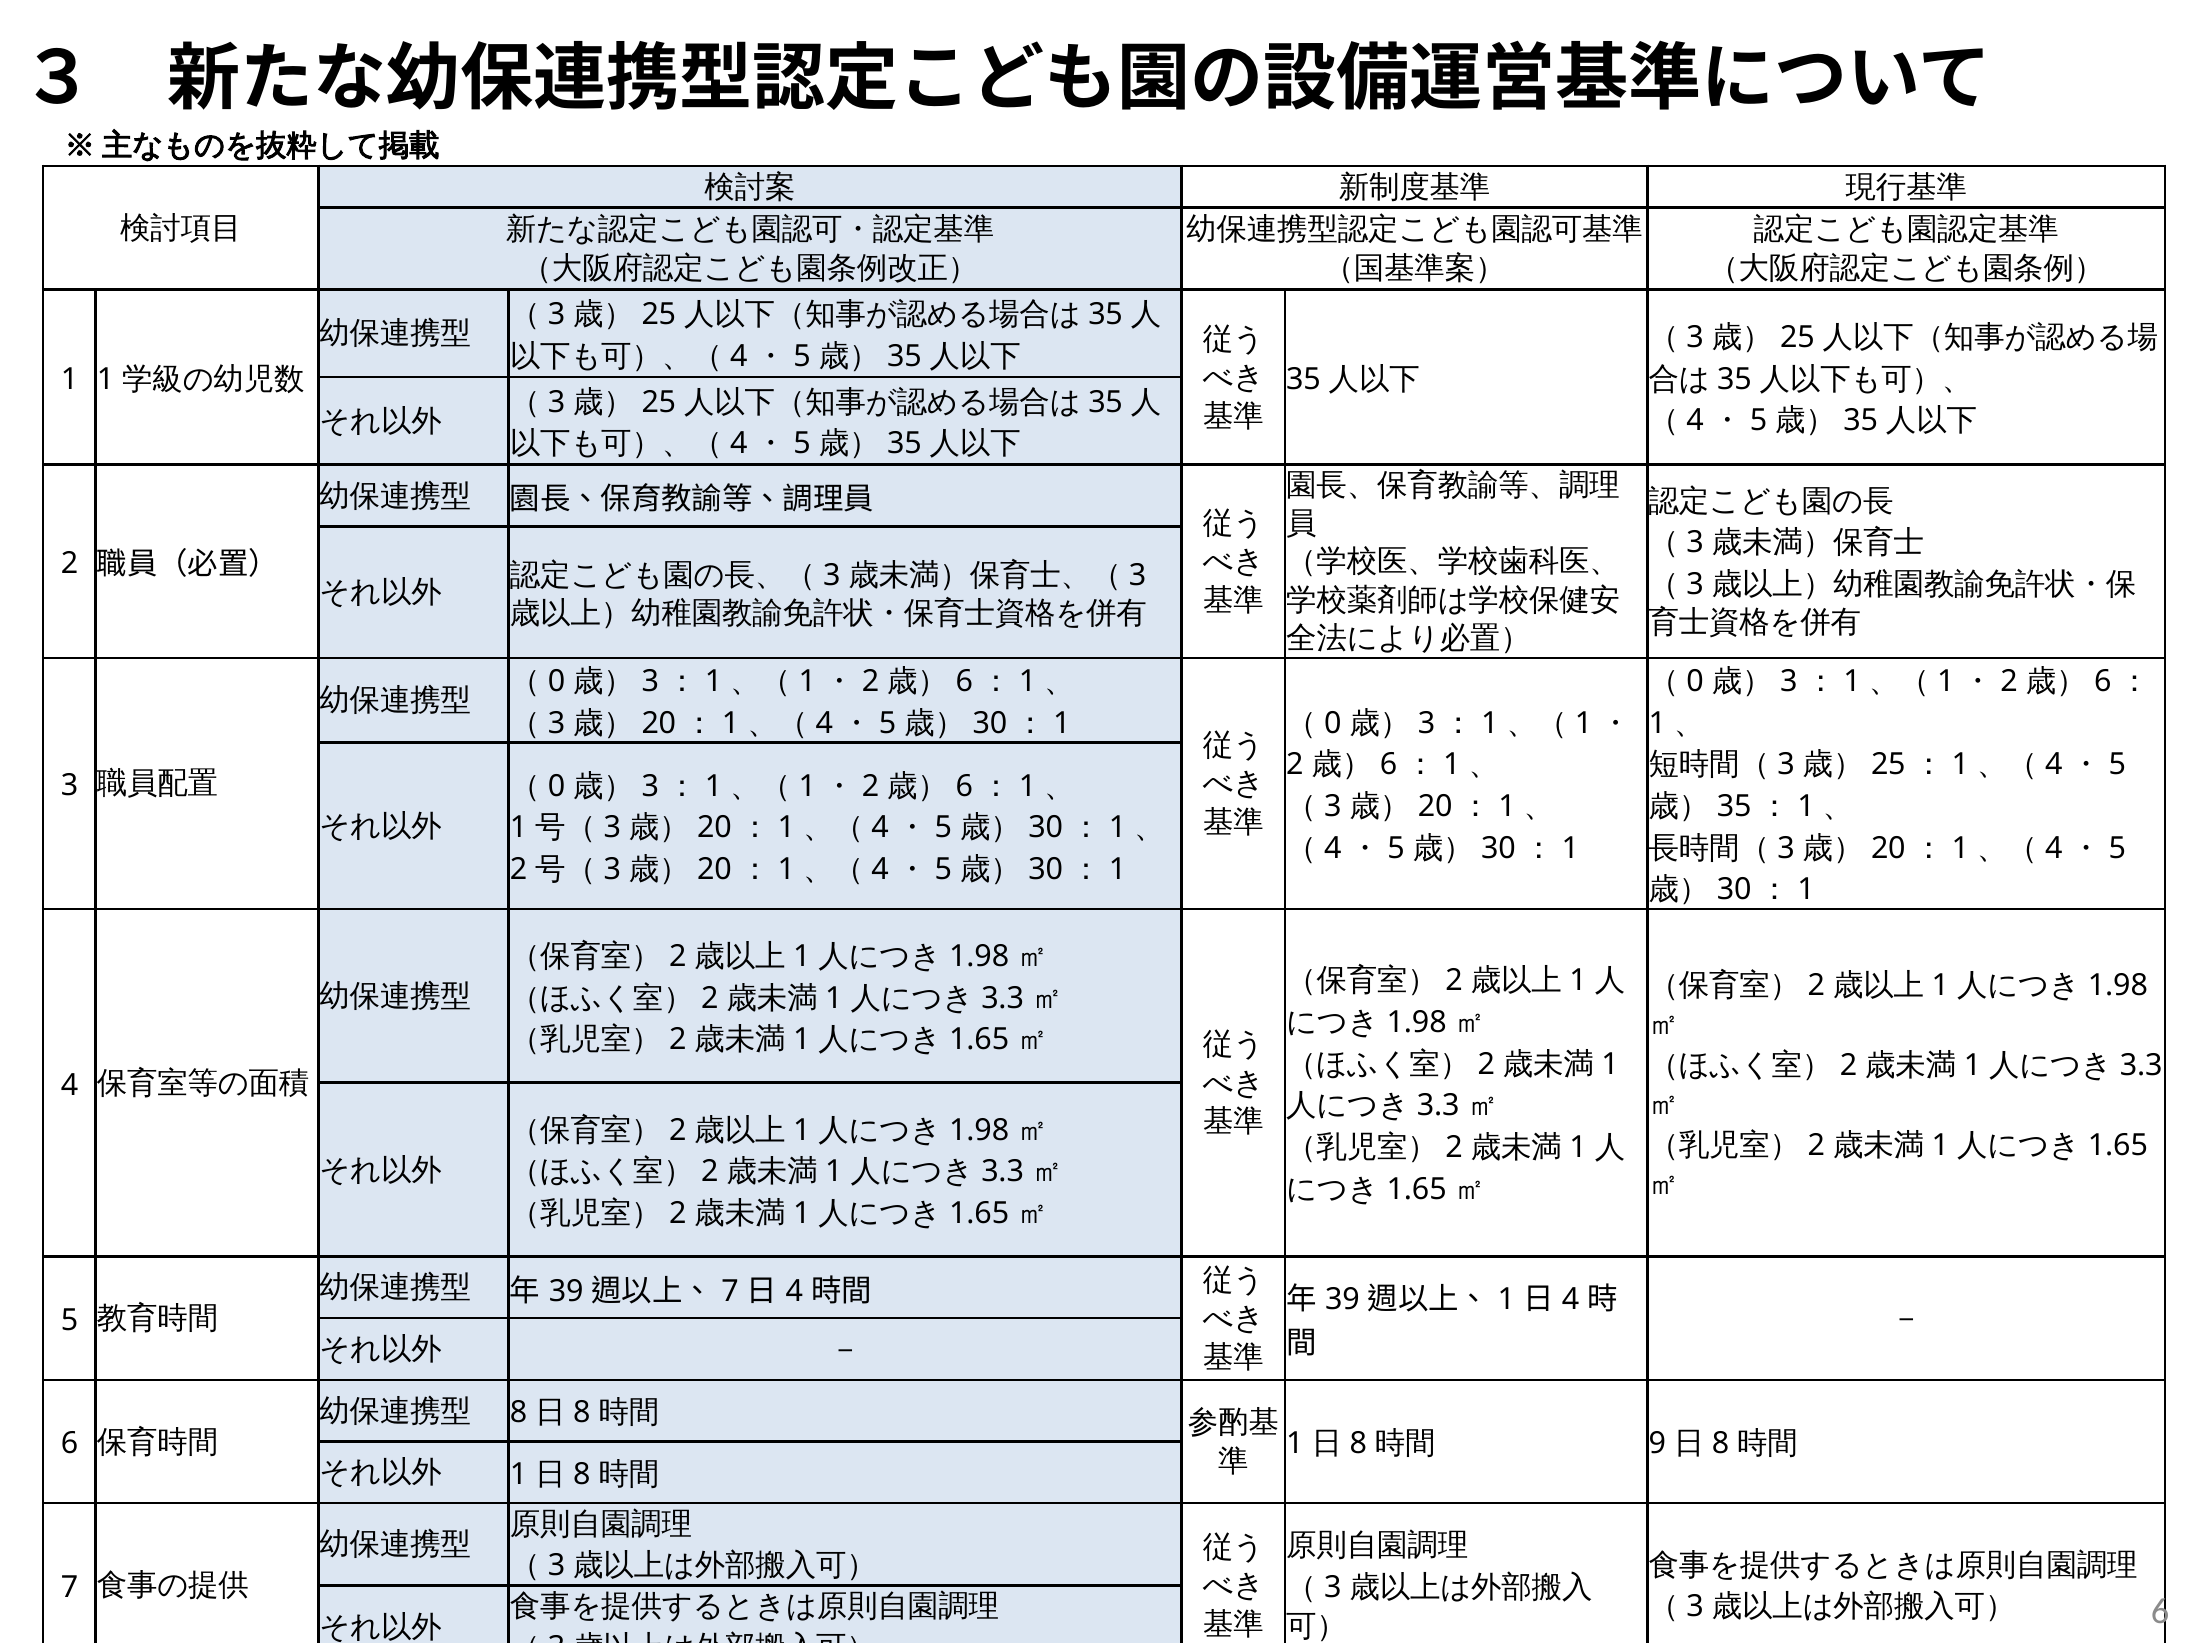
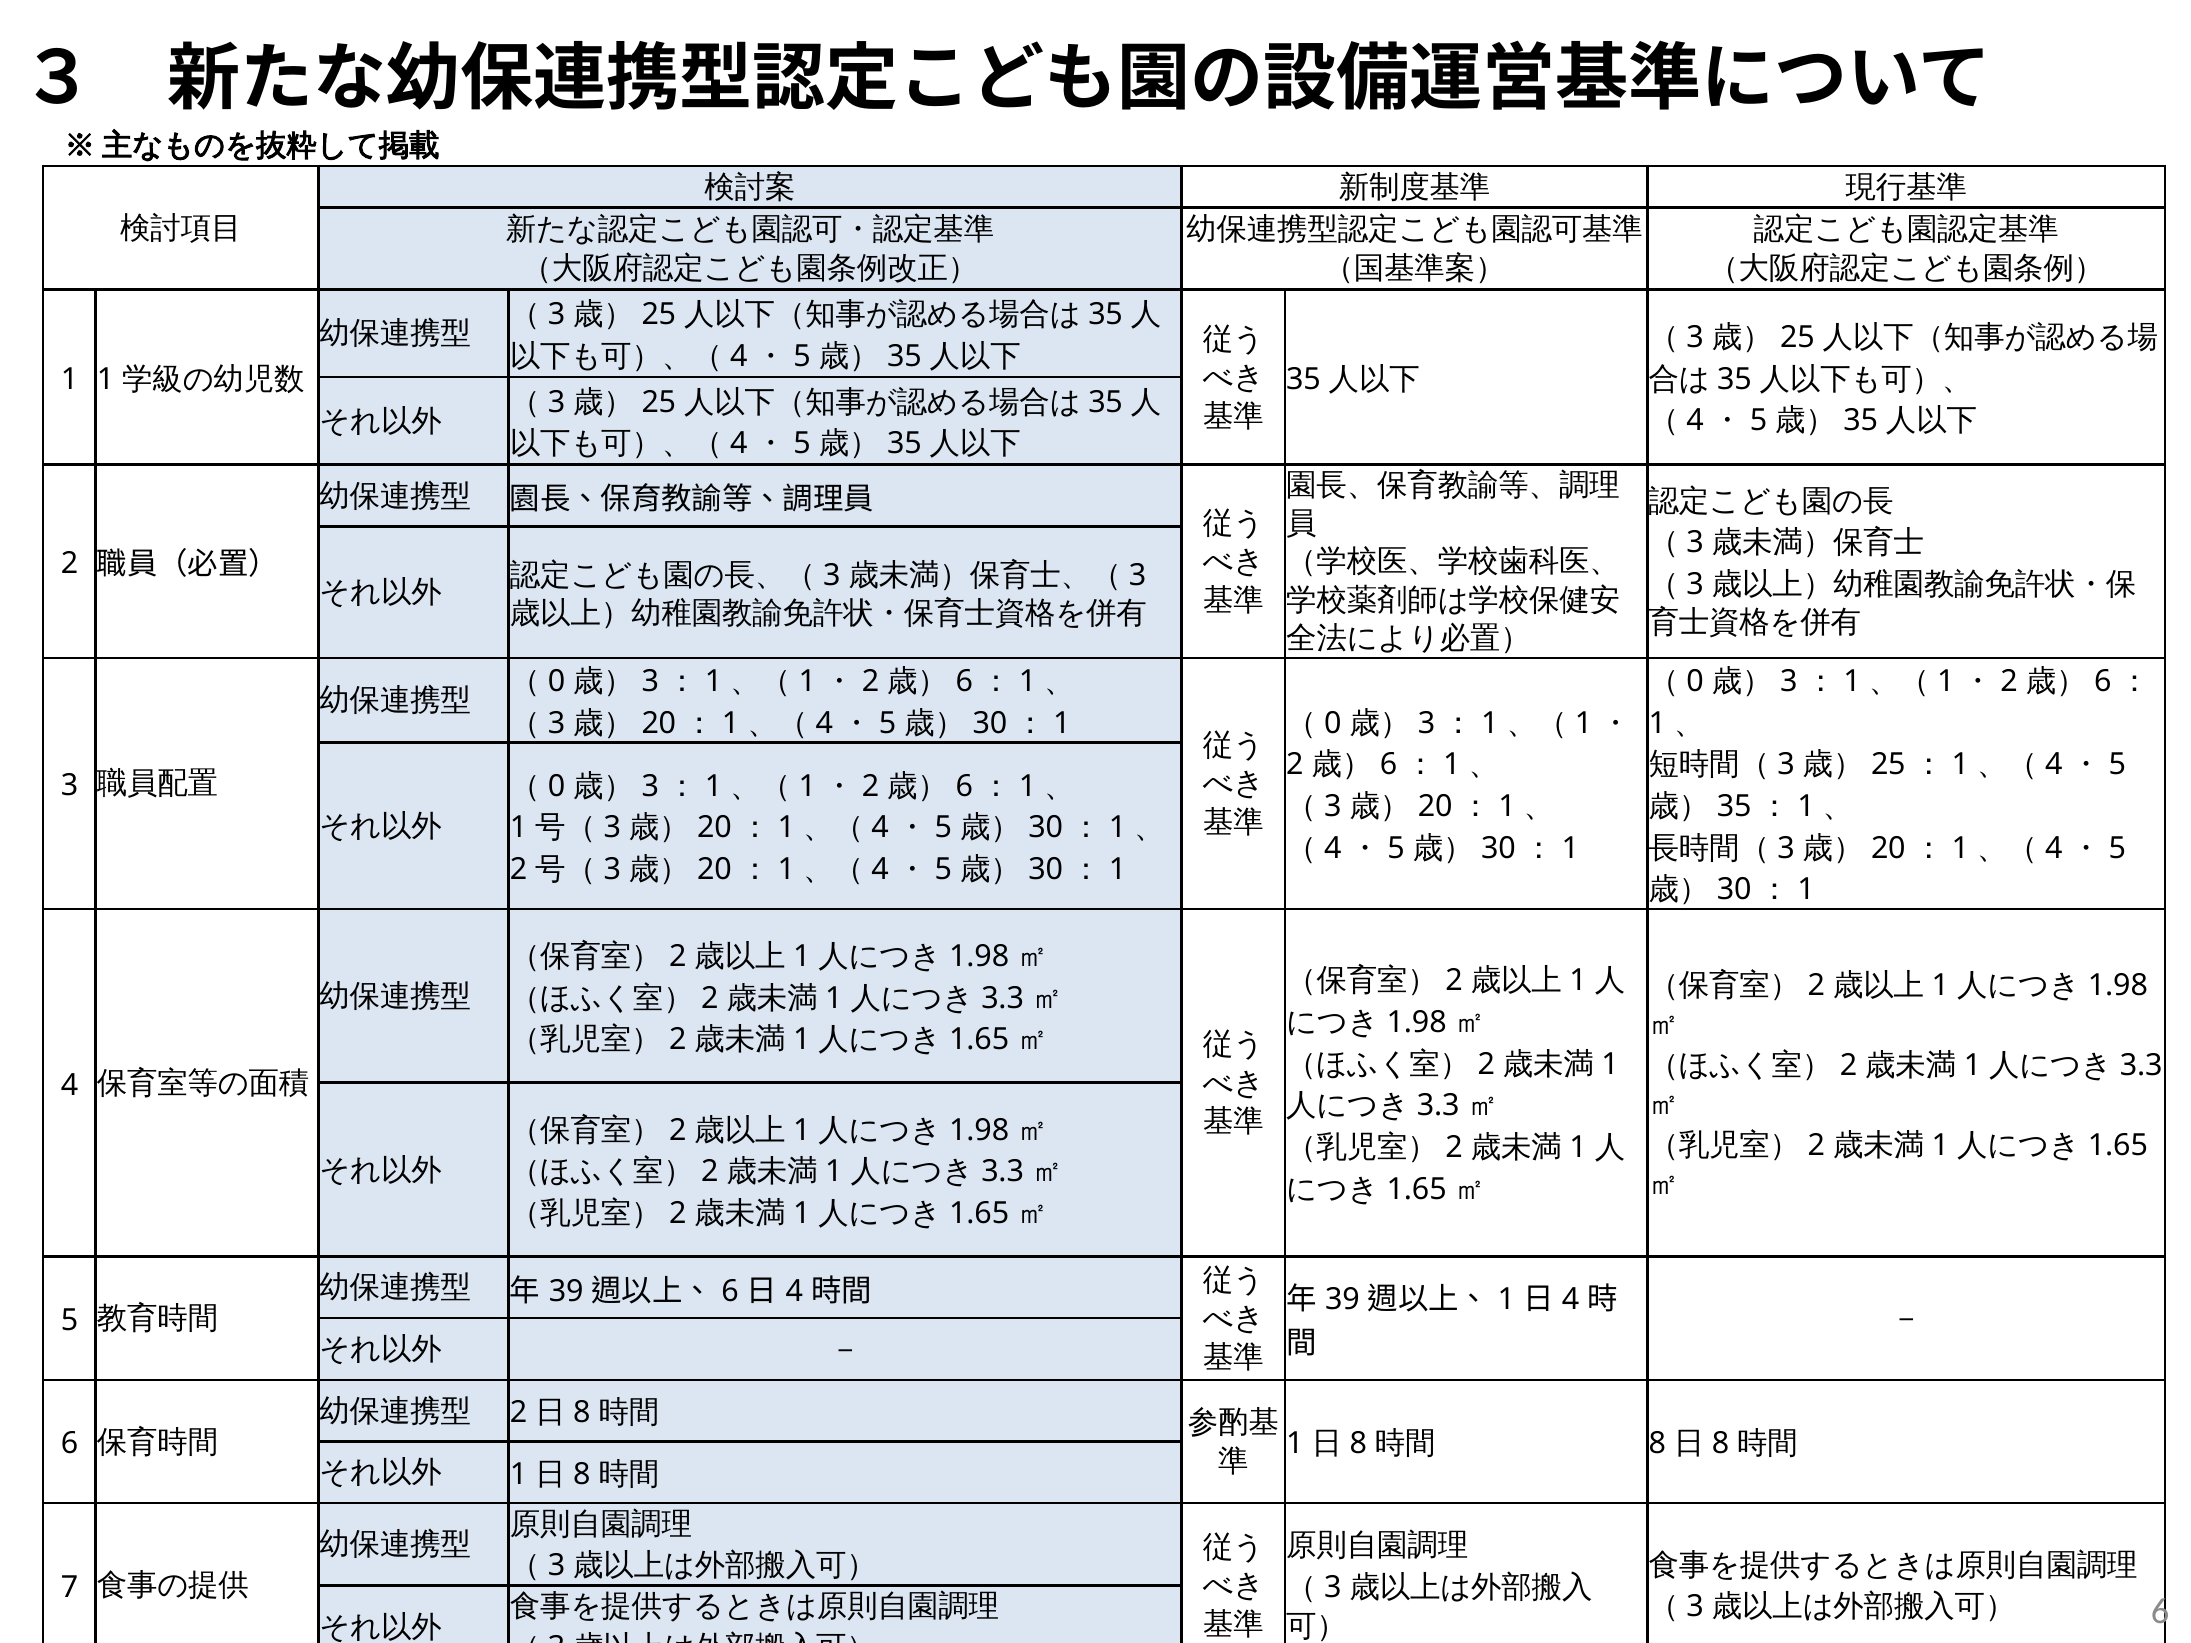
7: 7 -> 6 (730, 1291)
8: 8 -> 2 (519, 1413)
9: 9 -> 8 (1657, 1444)
